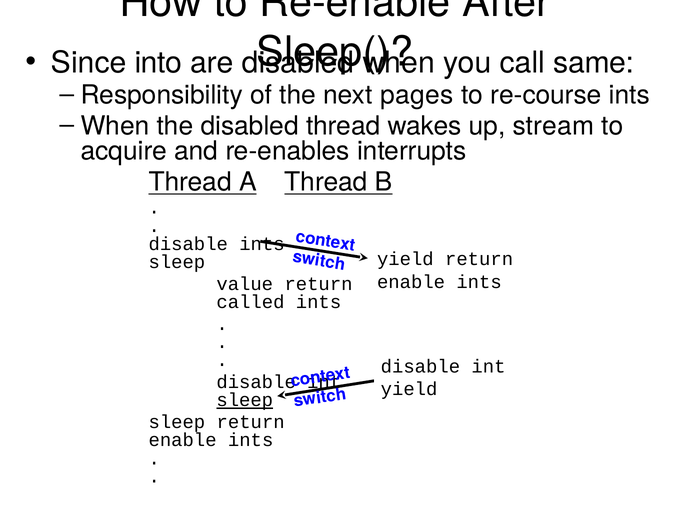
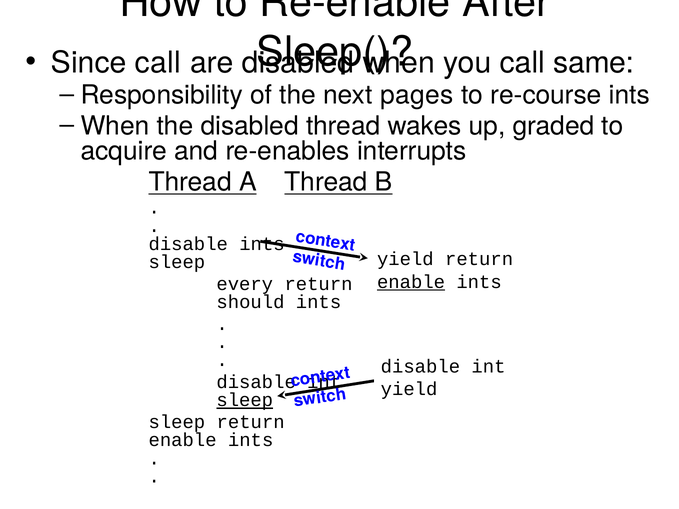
Since into: into -> call (158, 63)
stream: stream -> graded (553, 126)
enable underline: none -> present (411, 282)
value: value -> every (245, 284)
called: called -> should (250, 302)
